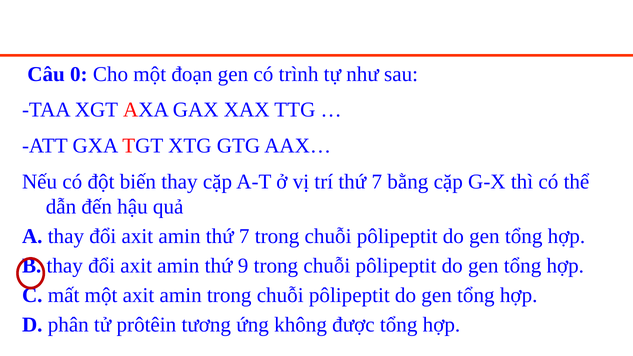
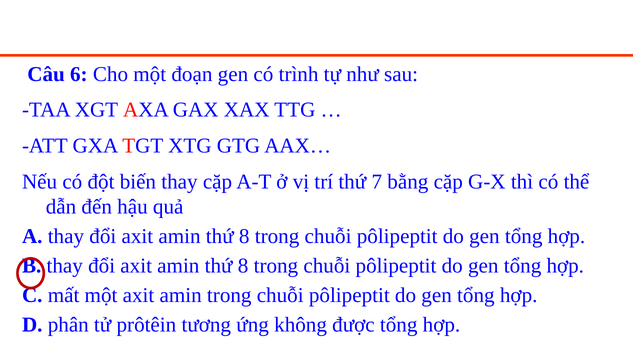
0: 0 -> 6 (79, 74)
7: 7 -> 8 (244, 236)
9: 9 -> 8 (243, 266)
